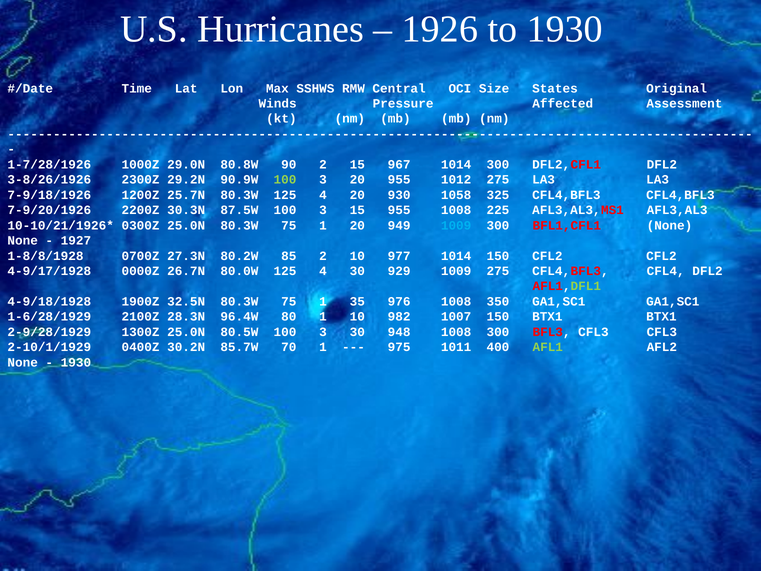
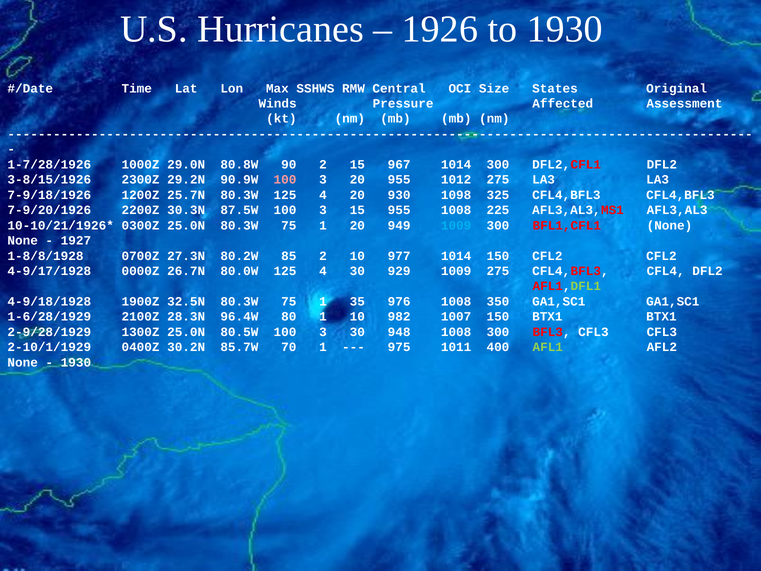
3-8/26/1926: 3-8/26/1926 -> 3-8/15/1926 (49, 180)
100 colour: light green -> pink (285, 180)
1058: 1058 -> 1098 (456, 195)
